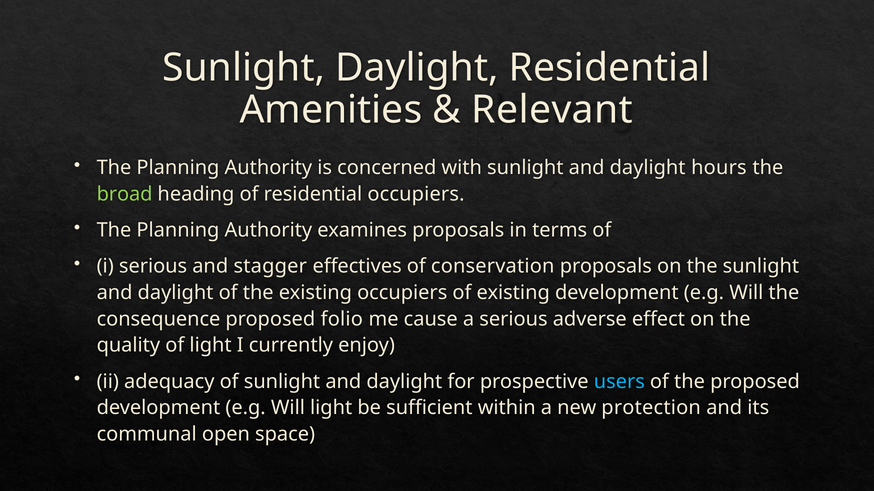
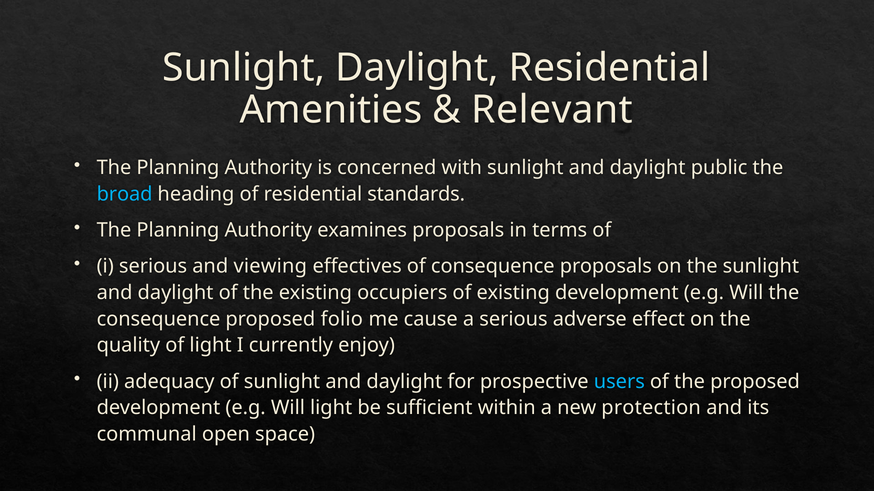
hours: hours -> public (719, 168)
broad colour: light green -> light blue (125, 194)
residential occupiers: occupiers -> standards (416, 194)
stagger: stagger -> viewing (270, 267)
of conservation: conservation -> consequence (493, 267)
